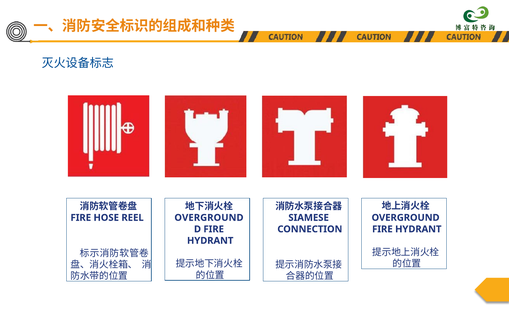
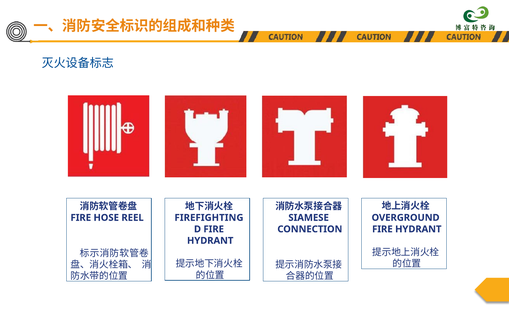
OVERGROUND: OVERGROUND -> FIREFIGHTING (209, 218)
